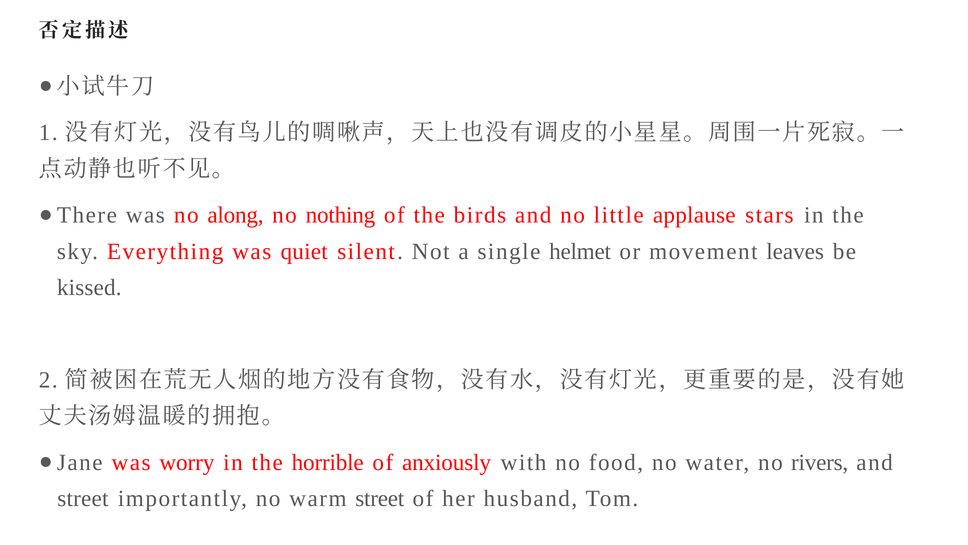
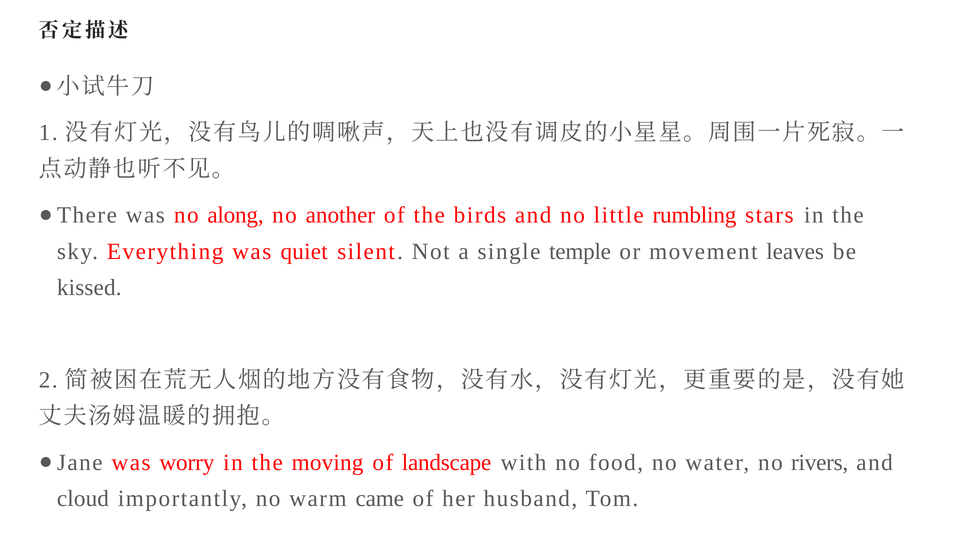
nothing: nothing -> another (340, 215)
applause: applause -> rumbling (694, 215)
helmet: helmet -> temple (580, 251)
horrible: horrible -> moving (328, 462)
anxiously: anxiously -> landscape (447, 462)
street: street -> cloud (83, 498)
warm street: street -> came (380, 498)
